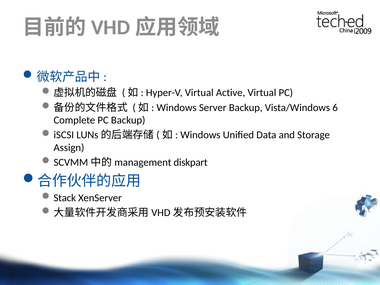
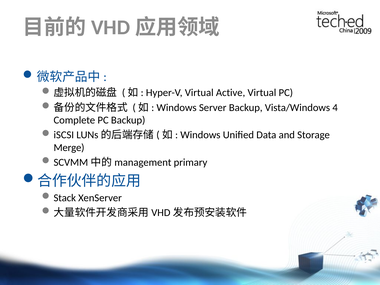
6: 6 -> 4 (335, 108)
Assign: Assign -> Merge (69, 148)
diskpart: diskpart -> primary (191, 162)
